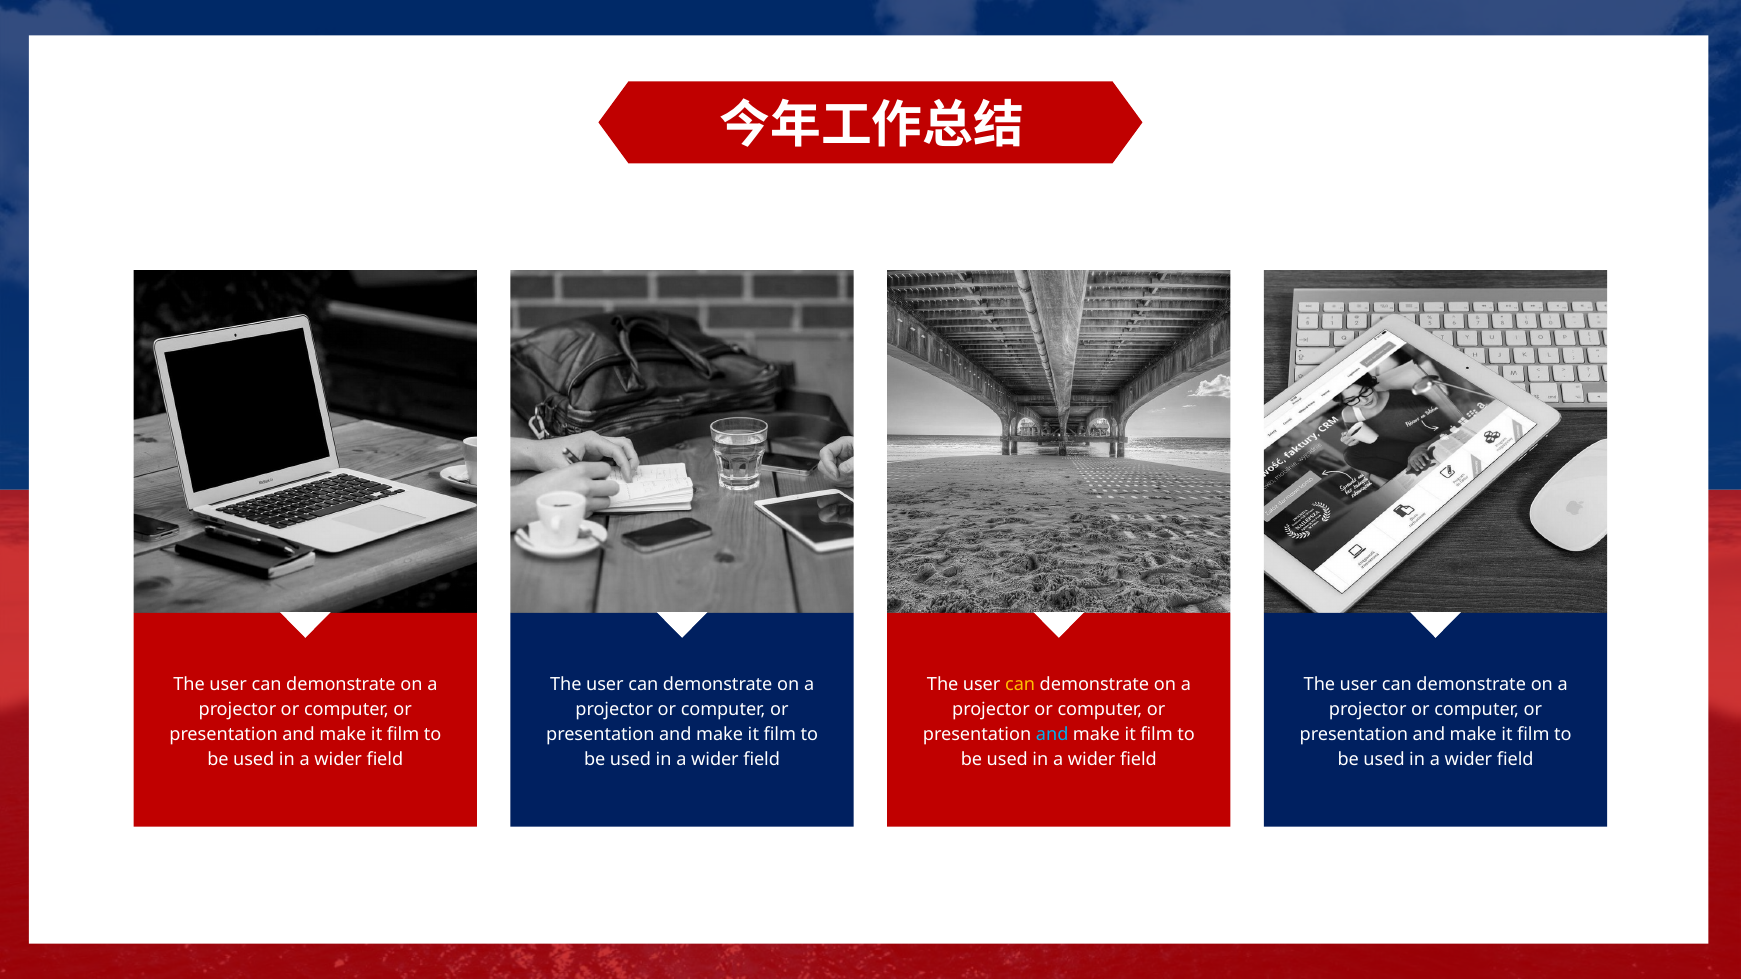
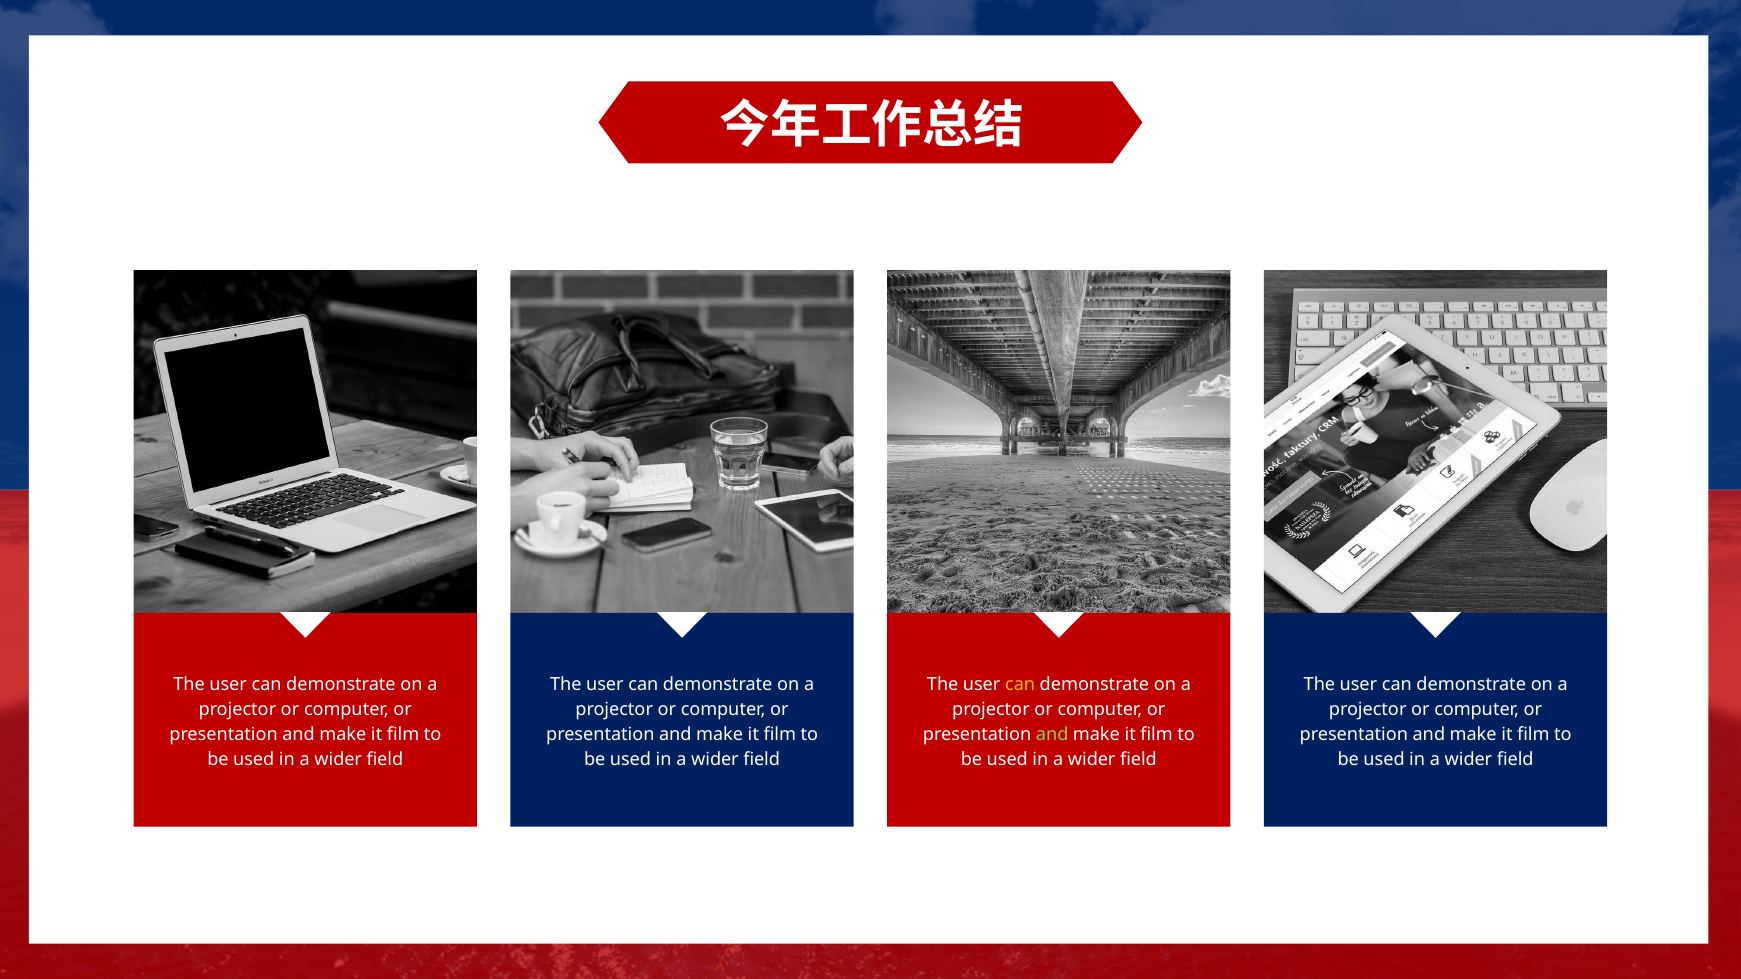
and colour: light blue -> light green (1052, 734)
